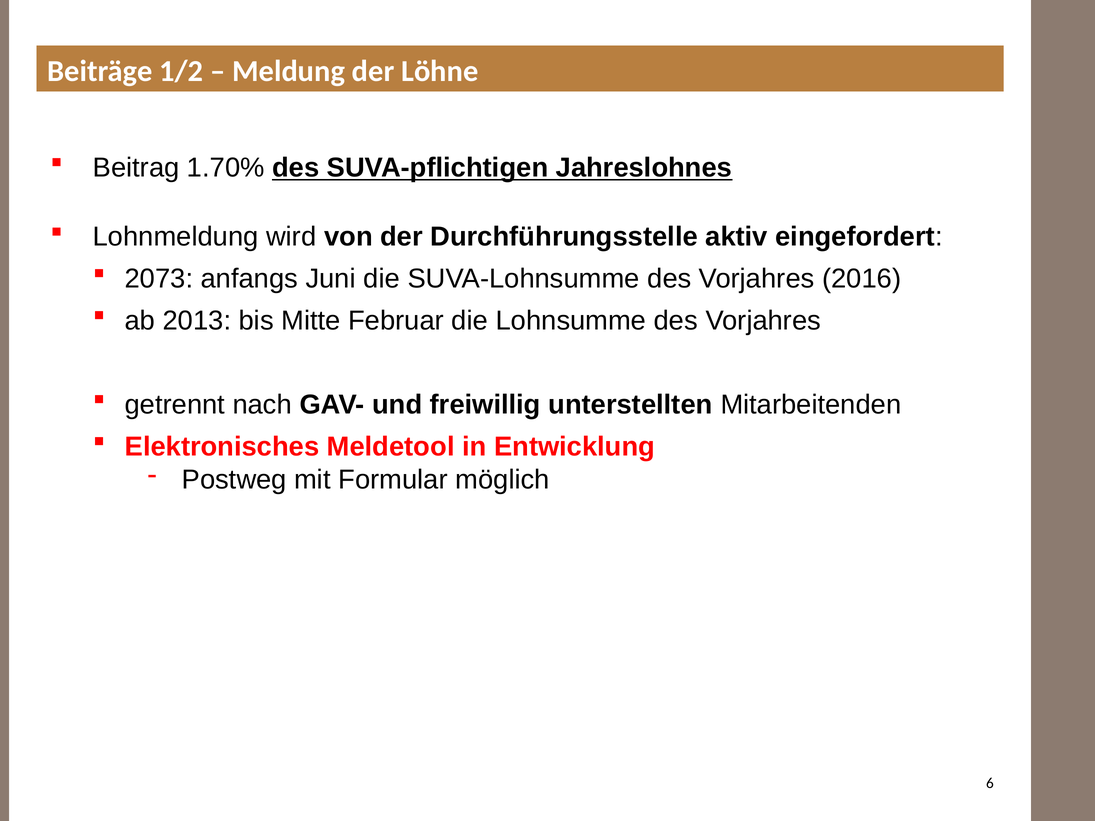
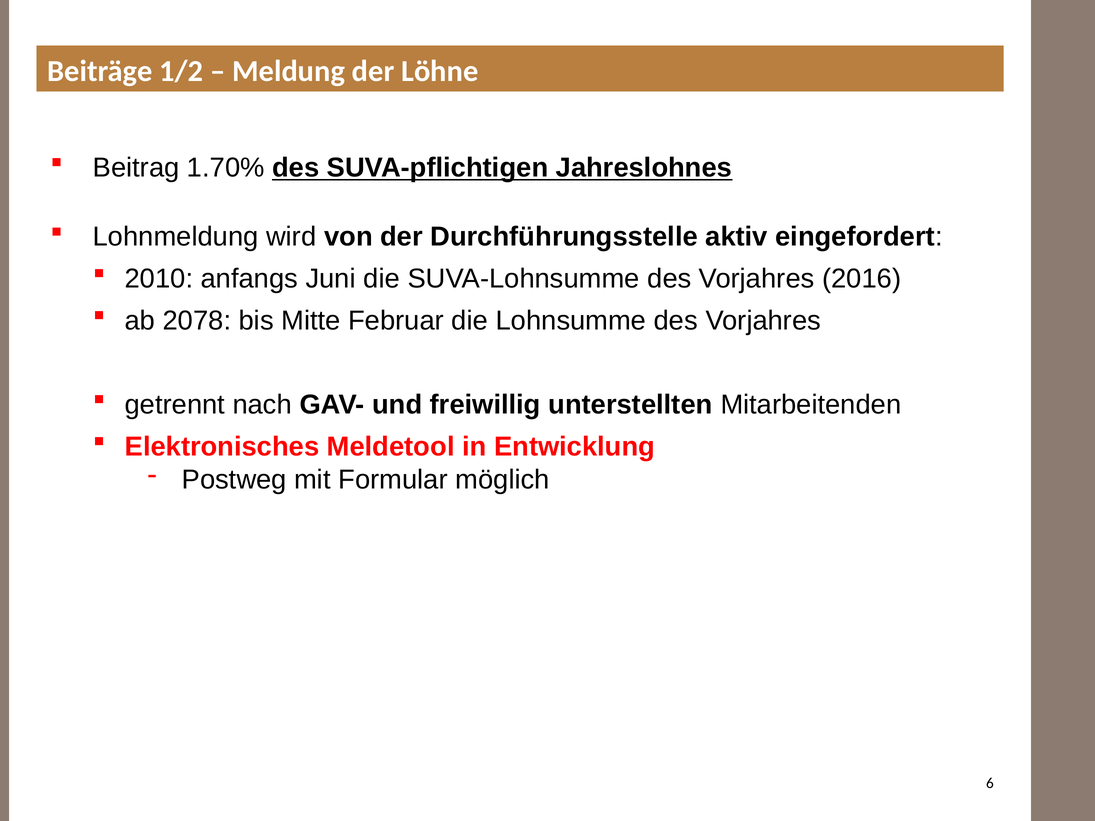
2073: 2073 -> 2010 (159, 279)
2013: 2013 -> 2078 (197, 321)
